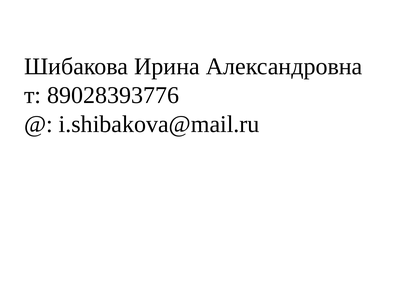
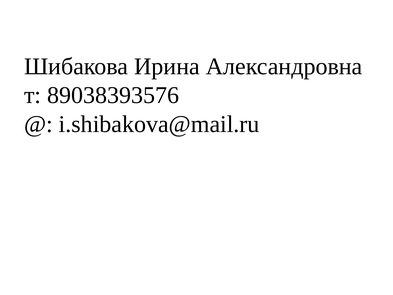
89028393776: 89028393776 -> 89038393576 (113, 95)
